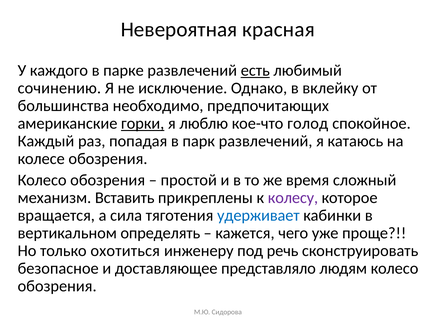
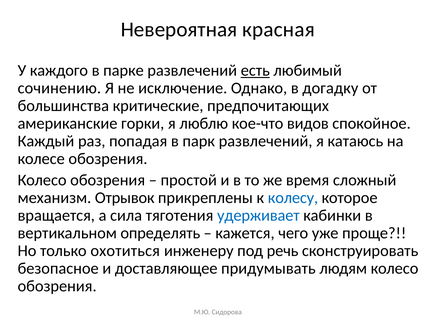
вклейку: вклейку -> догадку (330, 88)
необходимо: необходимо -> критические (158, 106)
горки underline: present -> none (143, 123)
голод: голод -> видов (308, 123)
Вставить: Вставить -> Отрывок (125, 198)
колесу colour: purple -> blue (293, 198)
представляло: представляло -> придумывать (268, 268)
